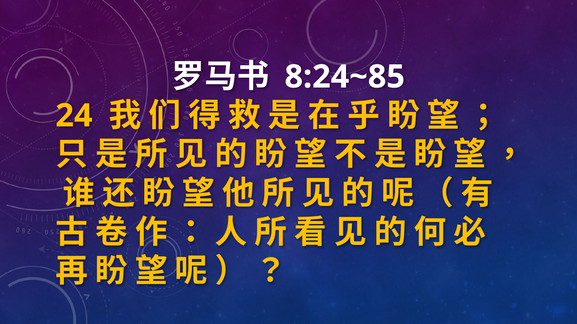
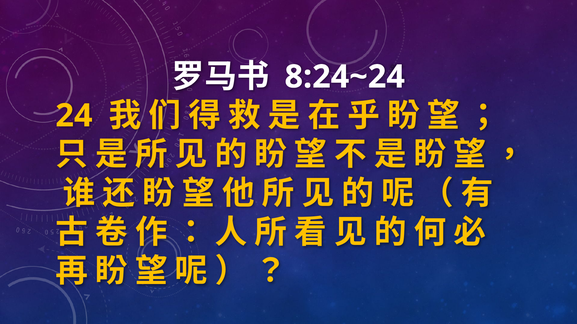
8:24~85: 8:24~85 -> 8:24~24 (345, 77)
